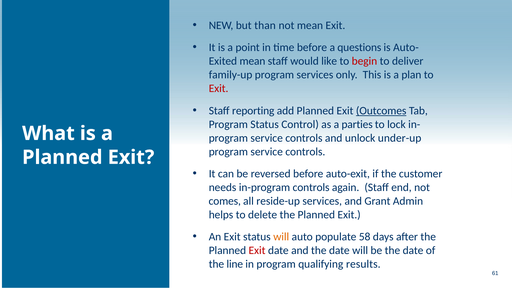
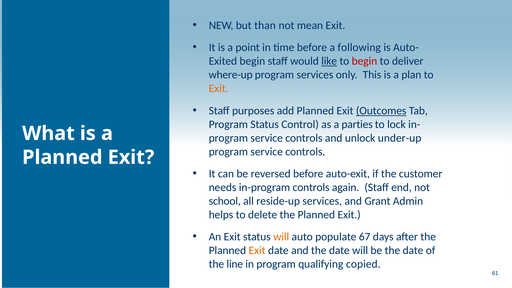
questions: questions -> following (359, 48)
mean: mean -> begin (252, 61)
like underline: none -> present (329, 61)
family-up: family-up -> where-up (231, 75)
Exit colour: red -> orange (219, 88)
reporting: reporting -> purposes (253, 111)
comes: comes -> school (225, 201)
58: 58 -> 67 (365, 237)
Exit colour: red -> orange (257, 251)
results: results -> copied (363, 264)
